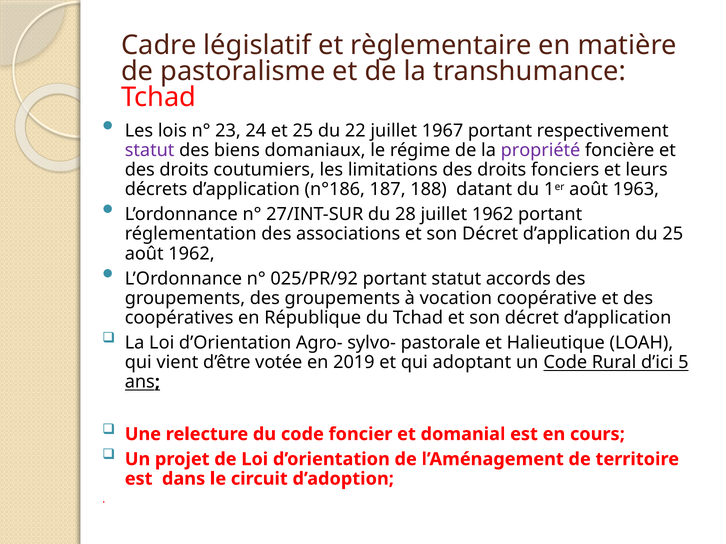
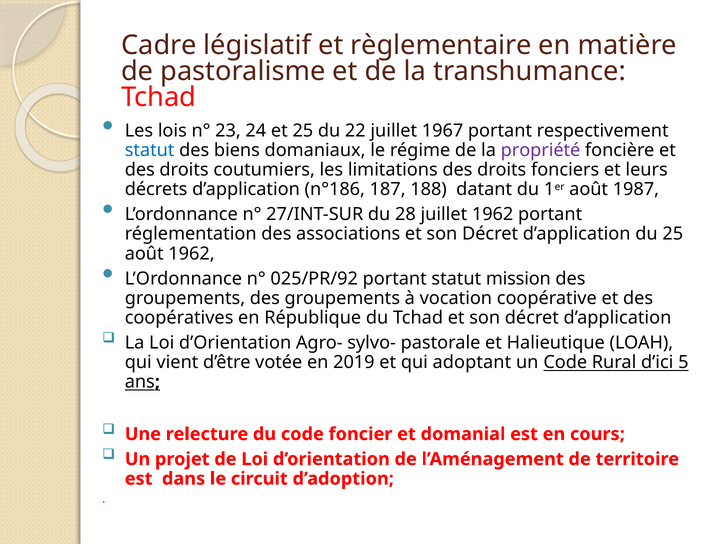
statut colour: purple -> blue (150, 150)
1963: 1963 -> 1987 (636, 190)
accords: accords -> mission (518, 279)
